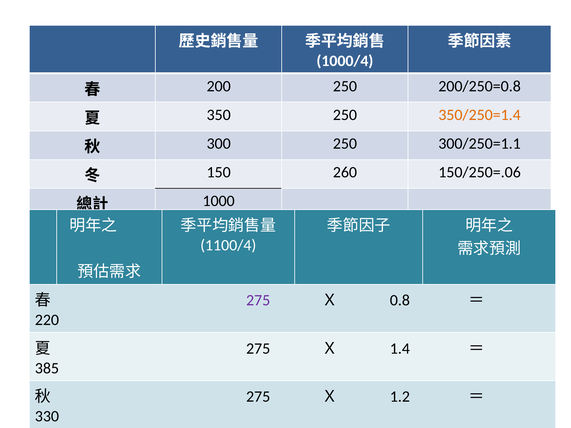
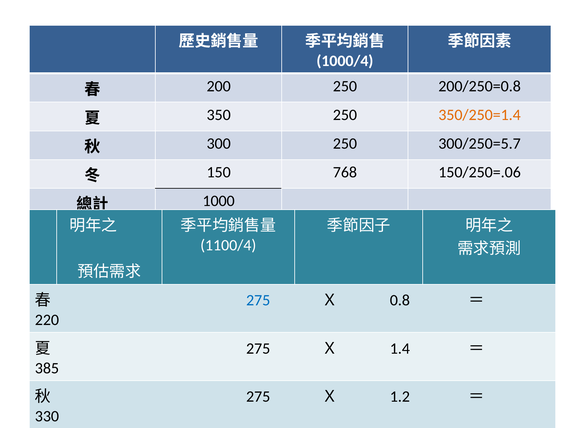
300/250=1.1: 300/250=1.1 -> 300/250=5.7 (480, 144)
260: 260 -> 768 (345, 172)
275 colour: purple -> blue (258, 300)
